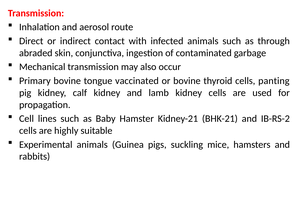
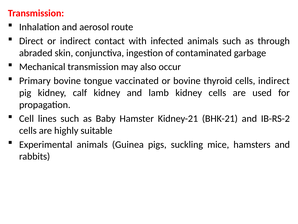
cells panting: panting -> indirect (274, 81)
